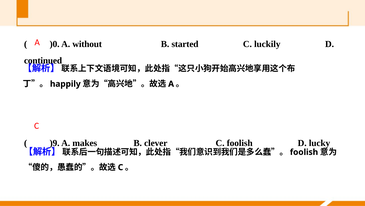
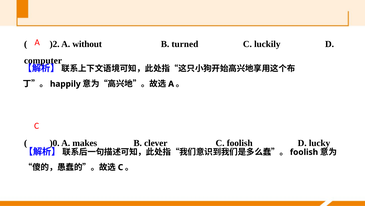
)0: )0 -> )2 (55, 44)
started: started -> turned (185, 44)
continued: continued -> computer (43, 60)
)9: )9 -> )0 (55, 143)
